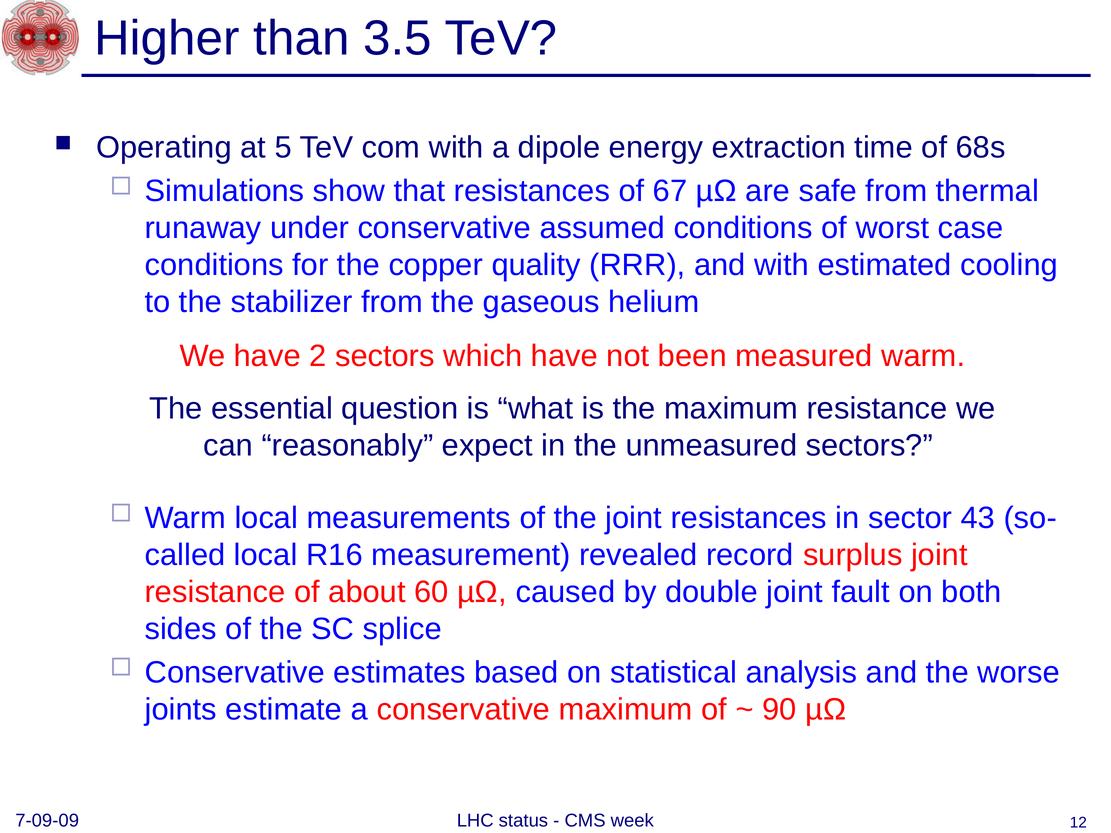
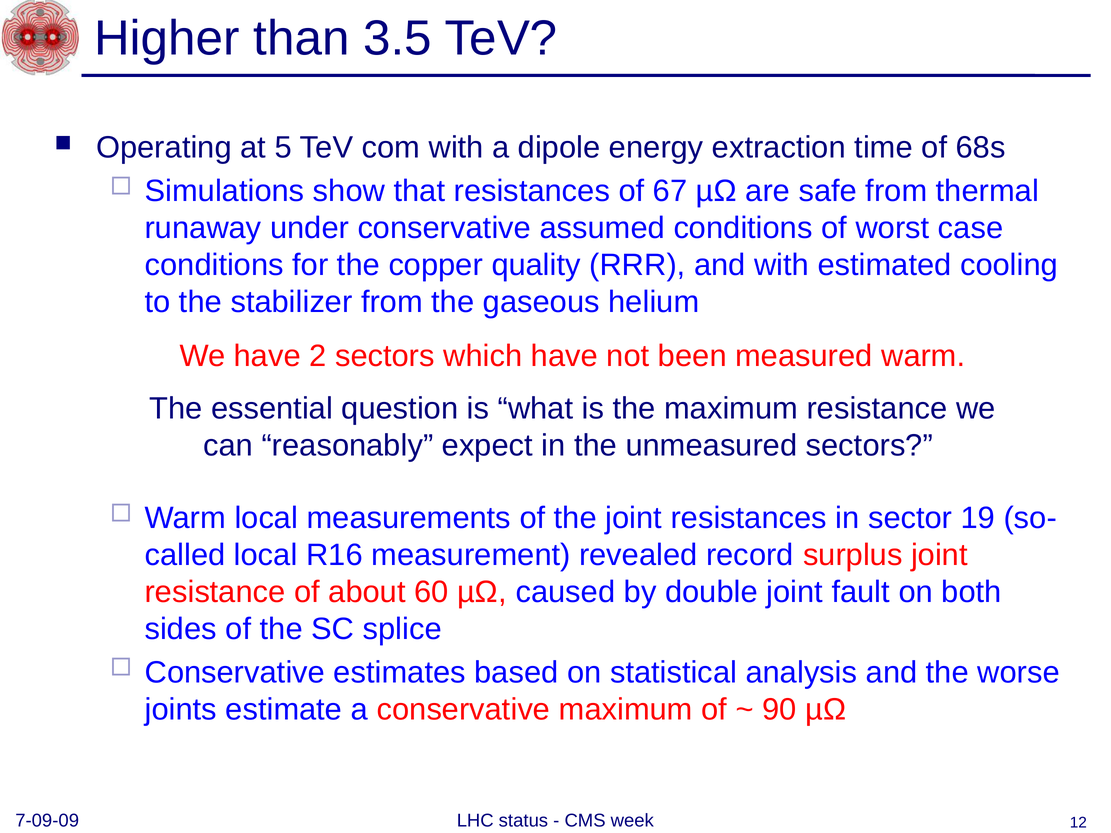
43: 43 -> 19 (978, 518)
